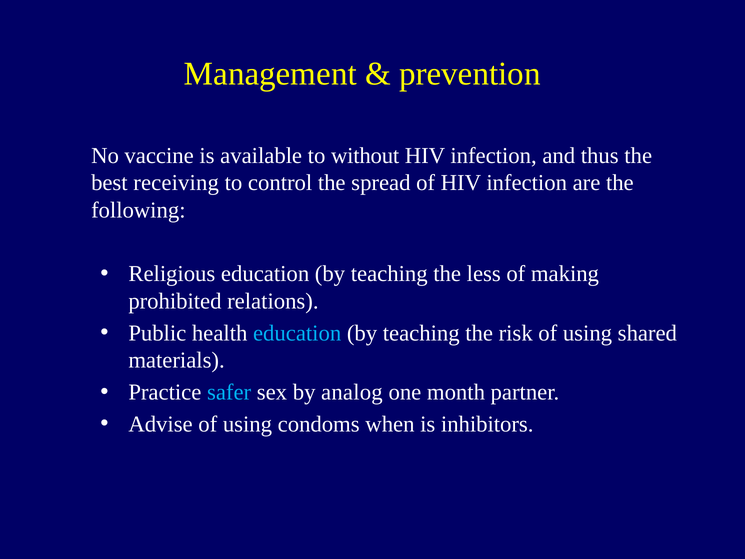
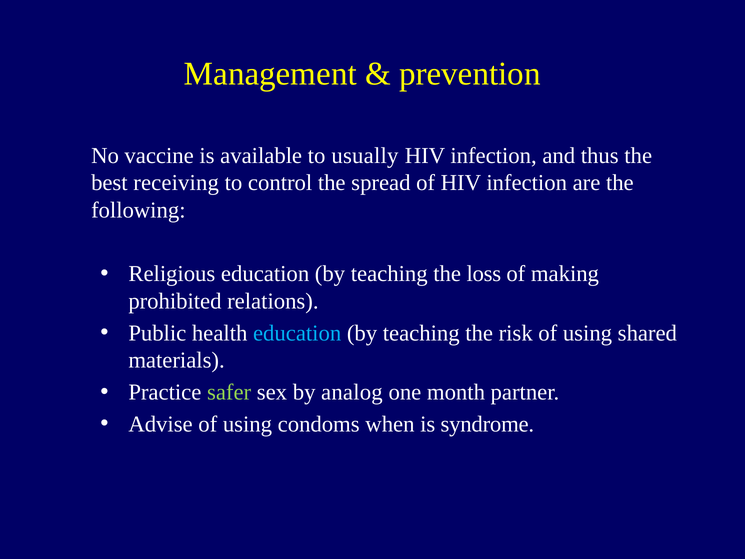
without: without -> usually (365, 155)
less: less -> loss (484, 274)
safer colour: light blue -> light green (229, 392)
inhibitors: inhibitors -> syndrome (487, 424)
